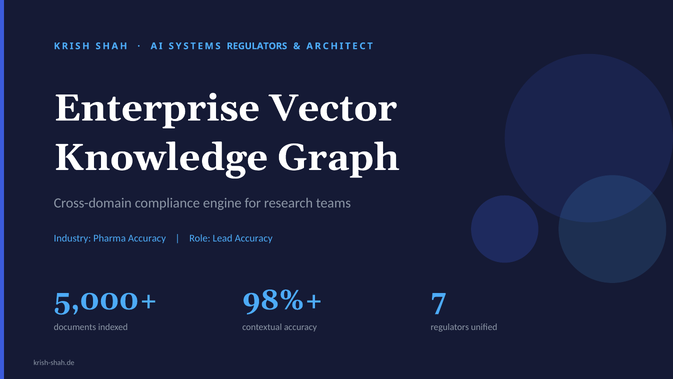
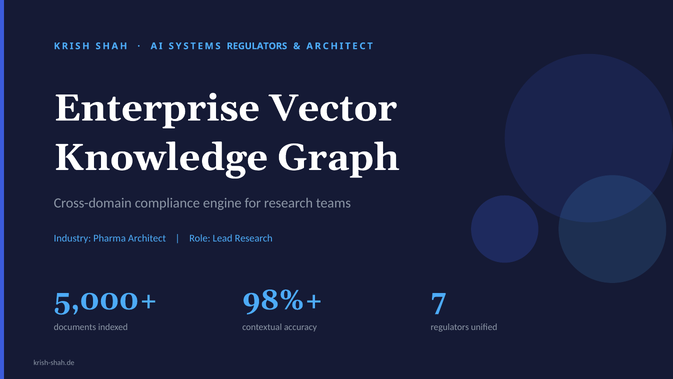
Pharma Accuracy: Accuracy -> Architect (147, 238)
Lead Accuracy: Accuracy -> Research (254, 238)
